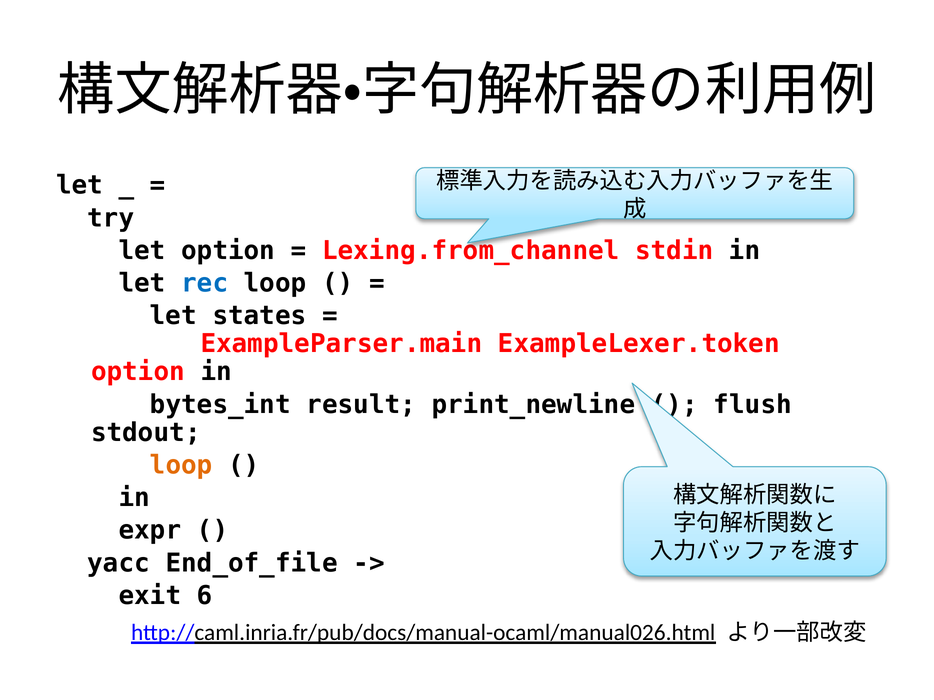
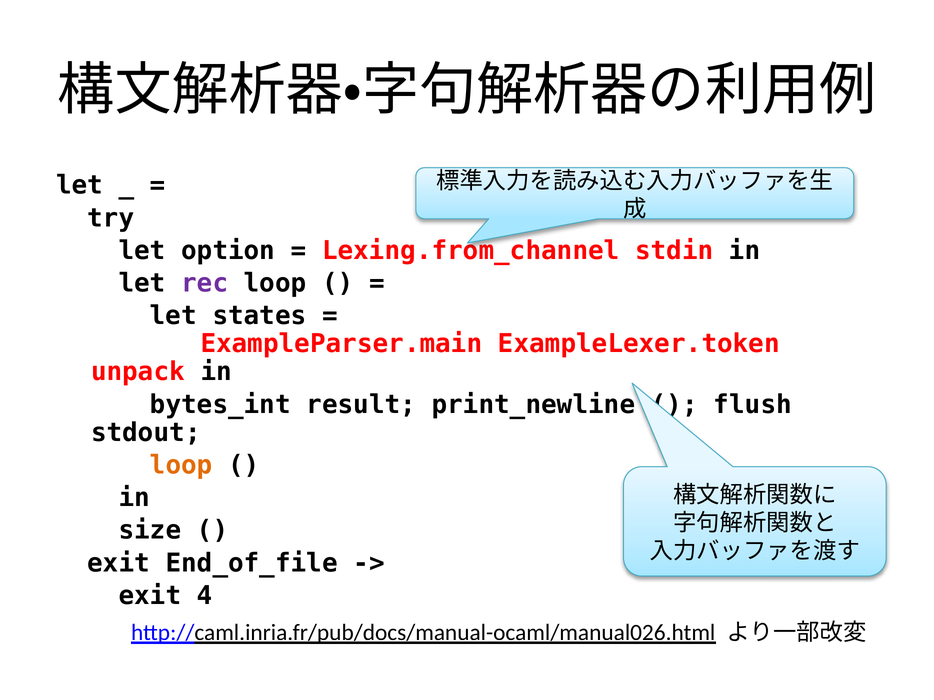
rec colour: blue -> purple (205, 283)
option: option -> unpack (138, 372)
expr: expr -> size (150, 531)
yacc: yacc -> exit (119, 563)
6: 6 -> 4 (205, 596)
